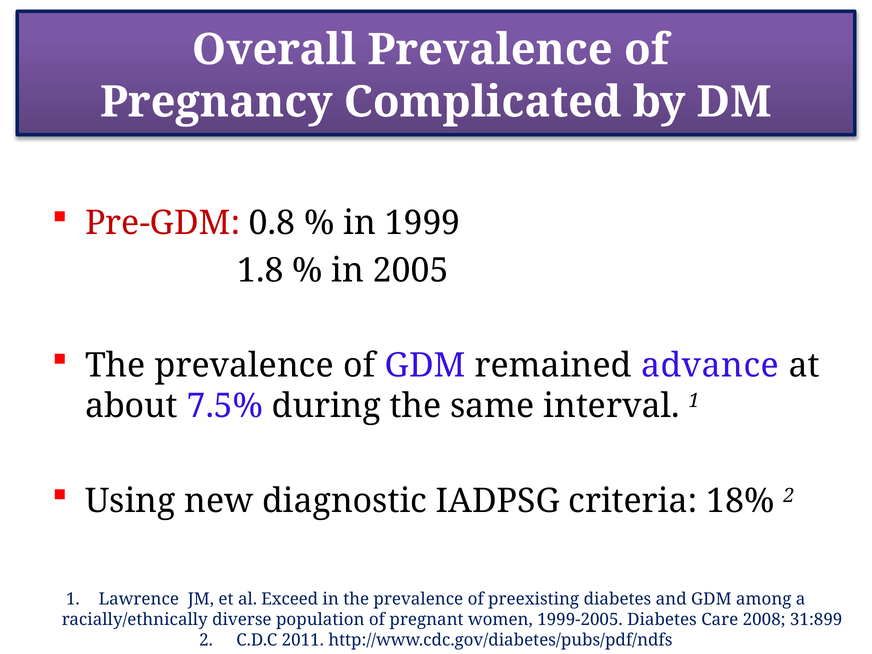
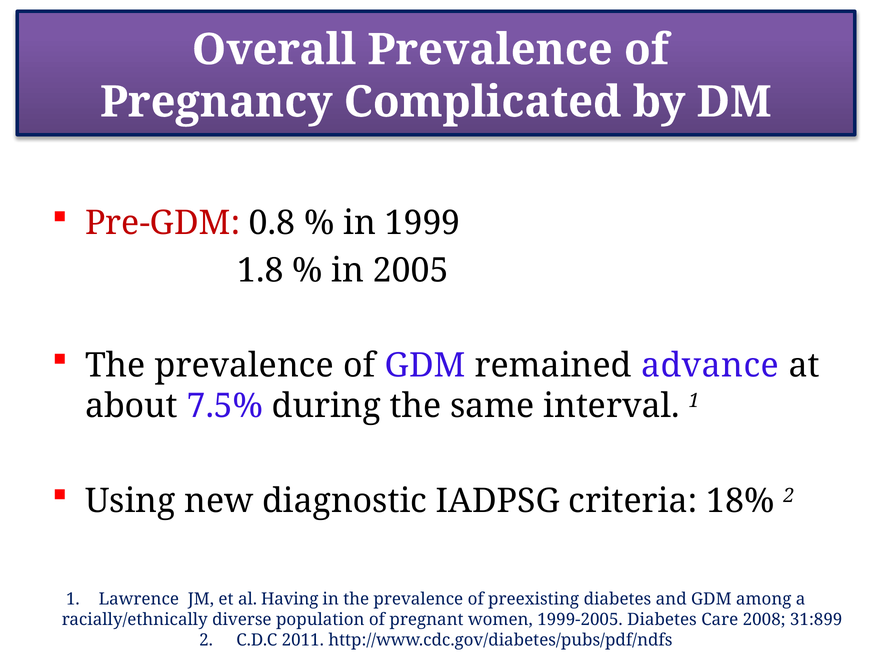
Exceed: Exceed -> Having (290, 599)
